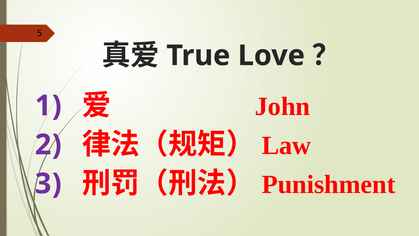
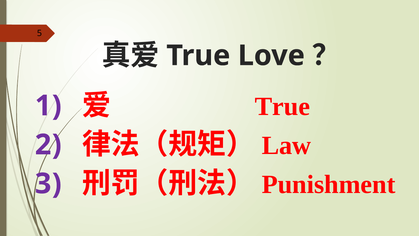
John: John -> True (282, 107)
